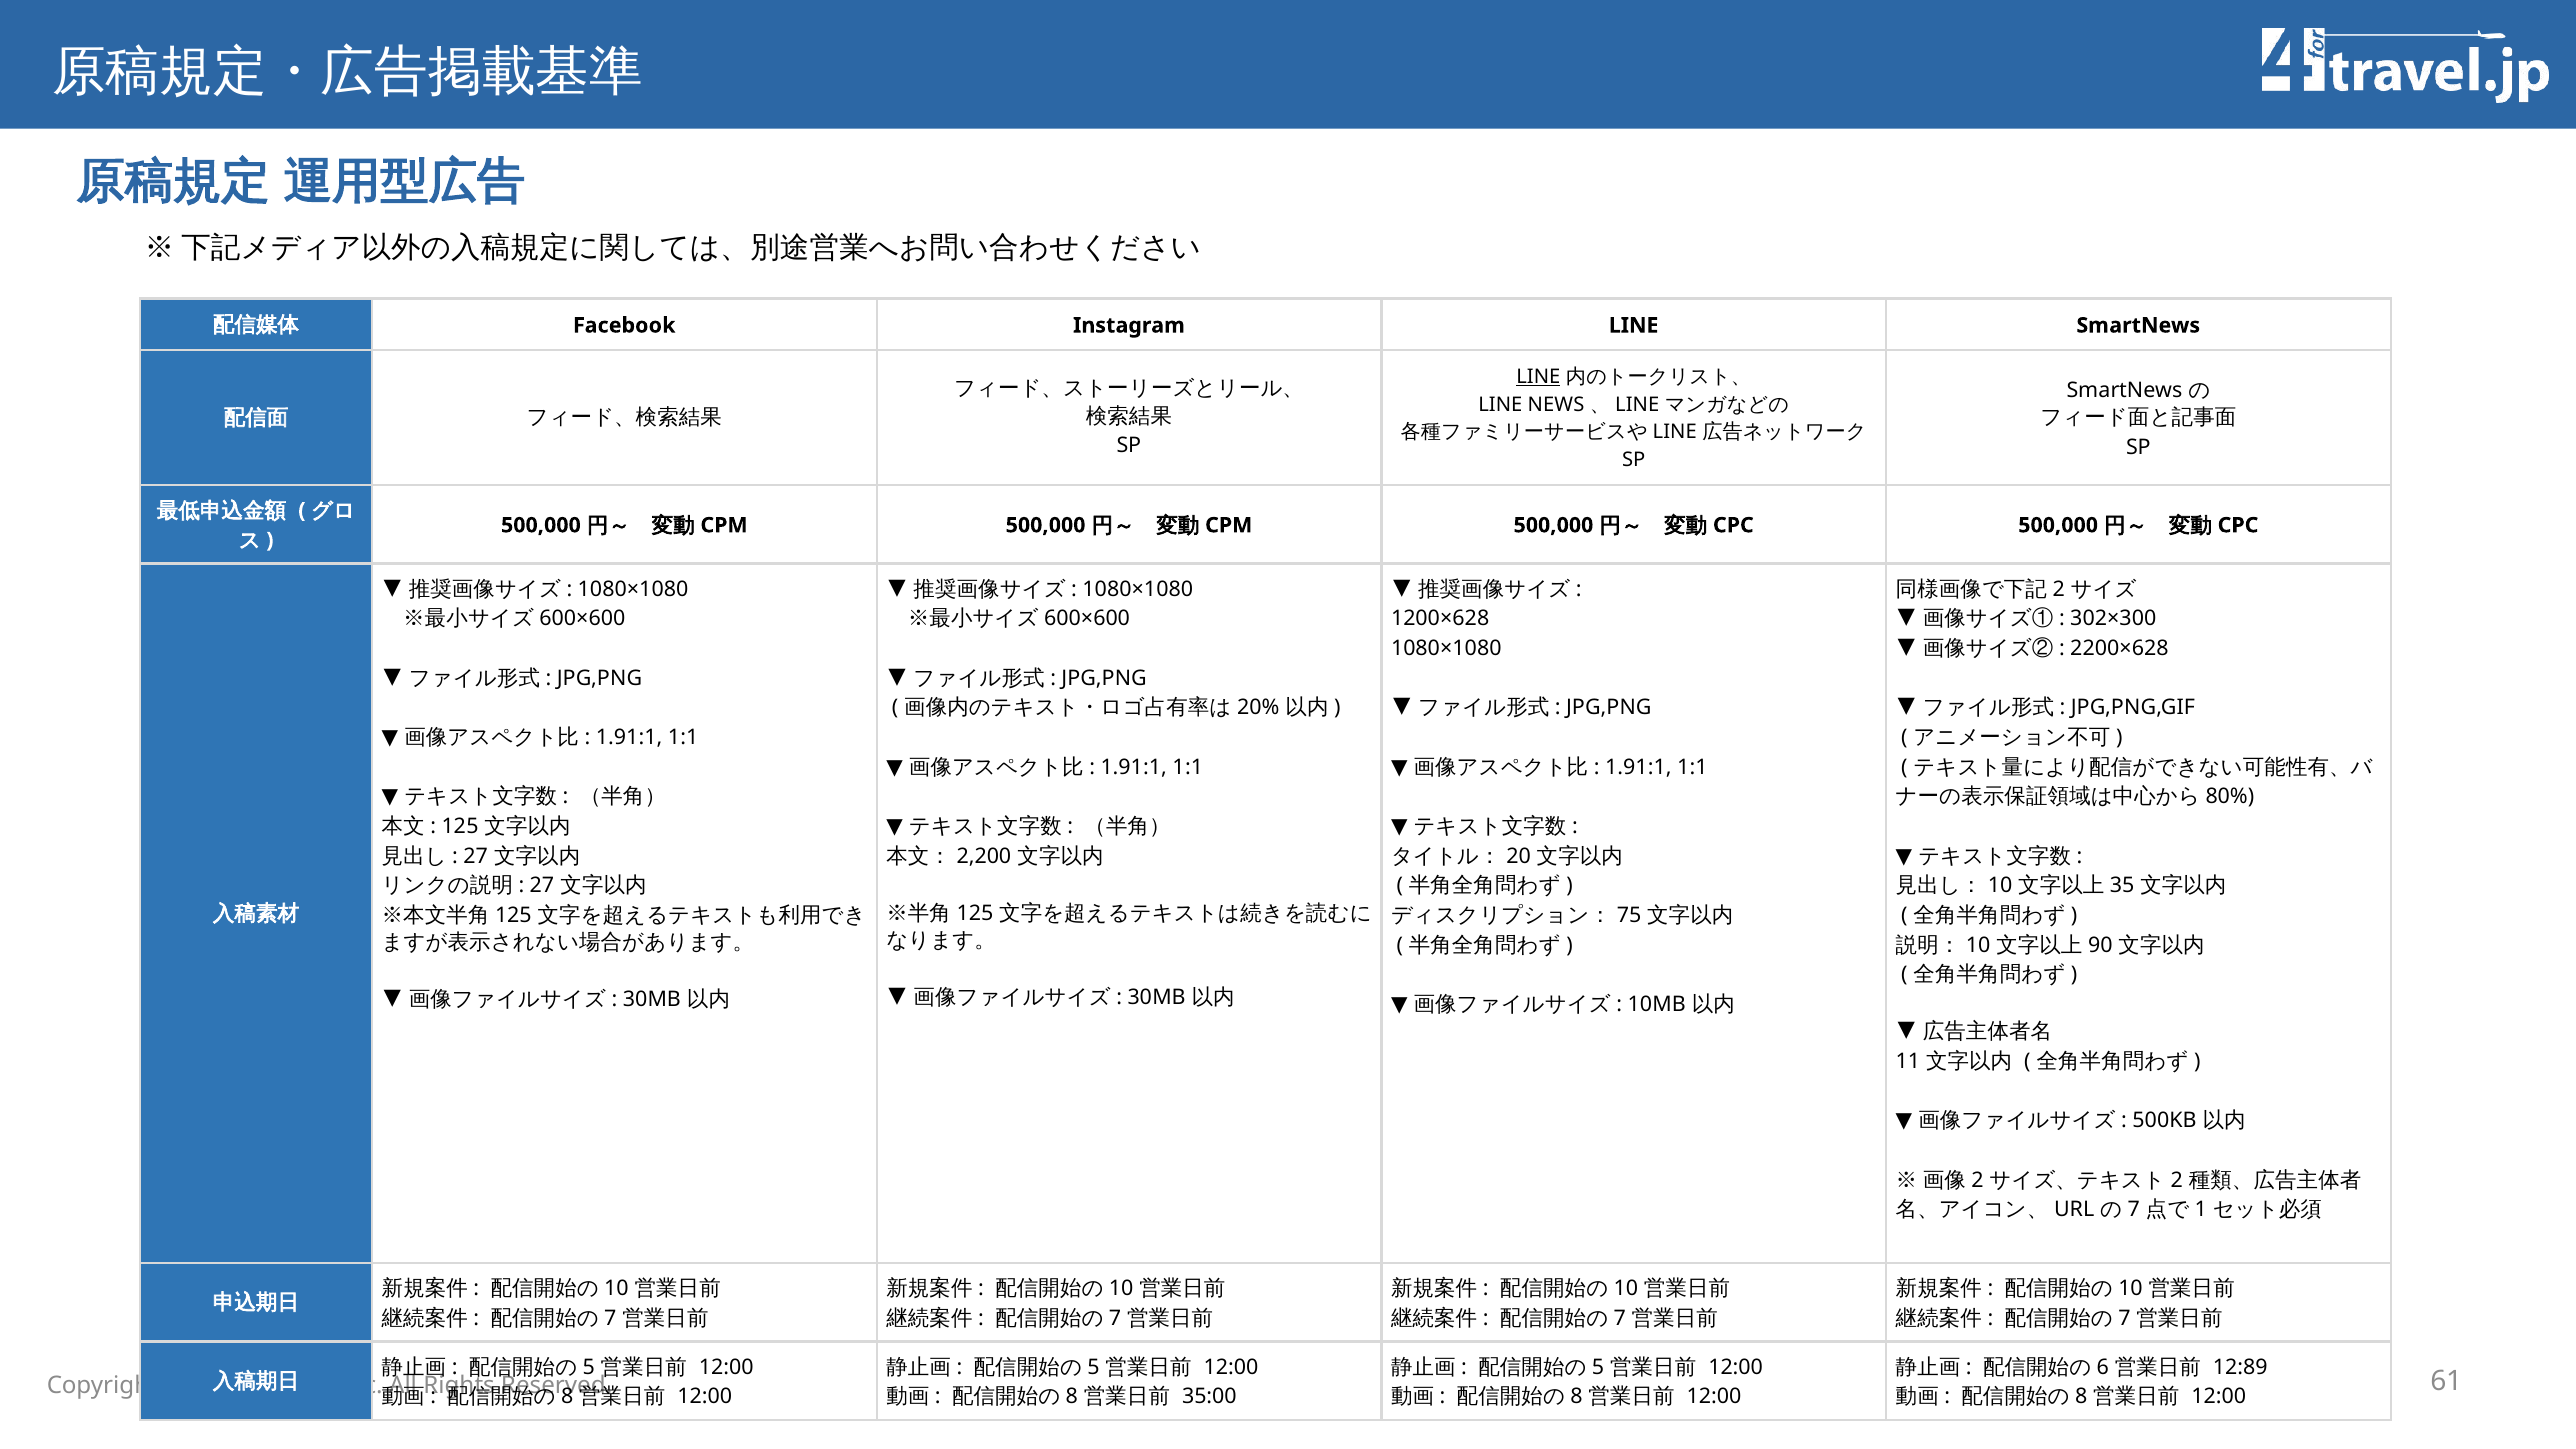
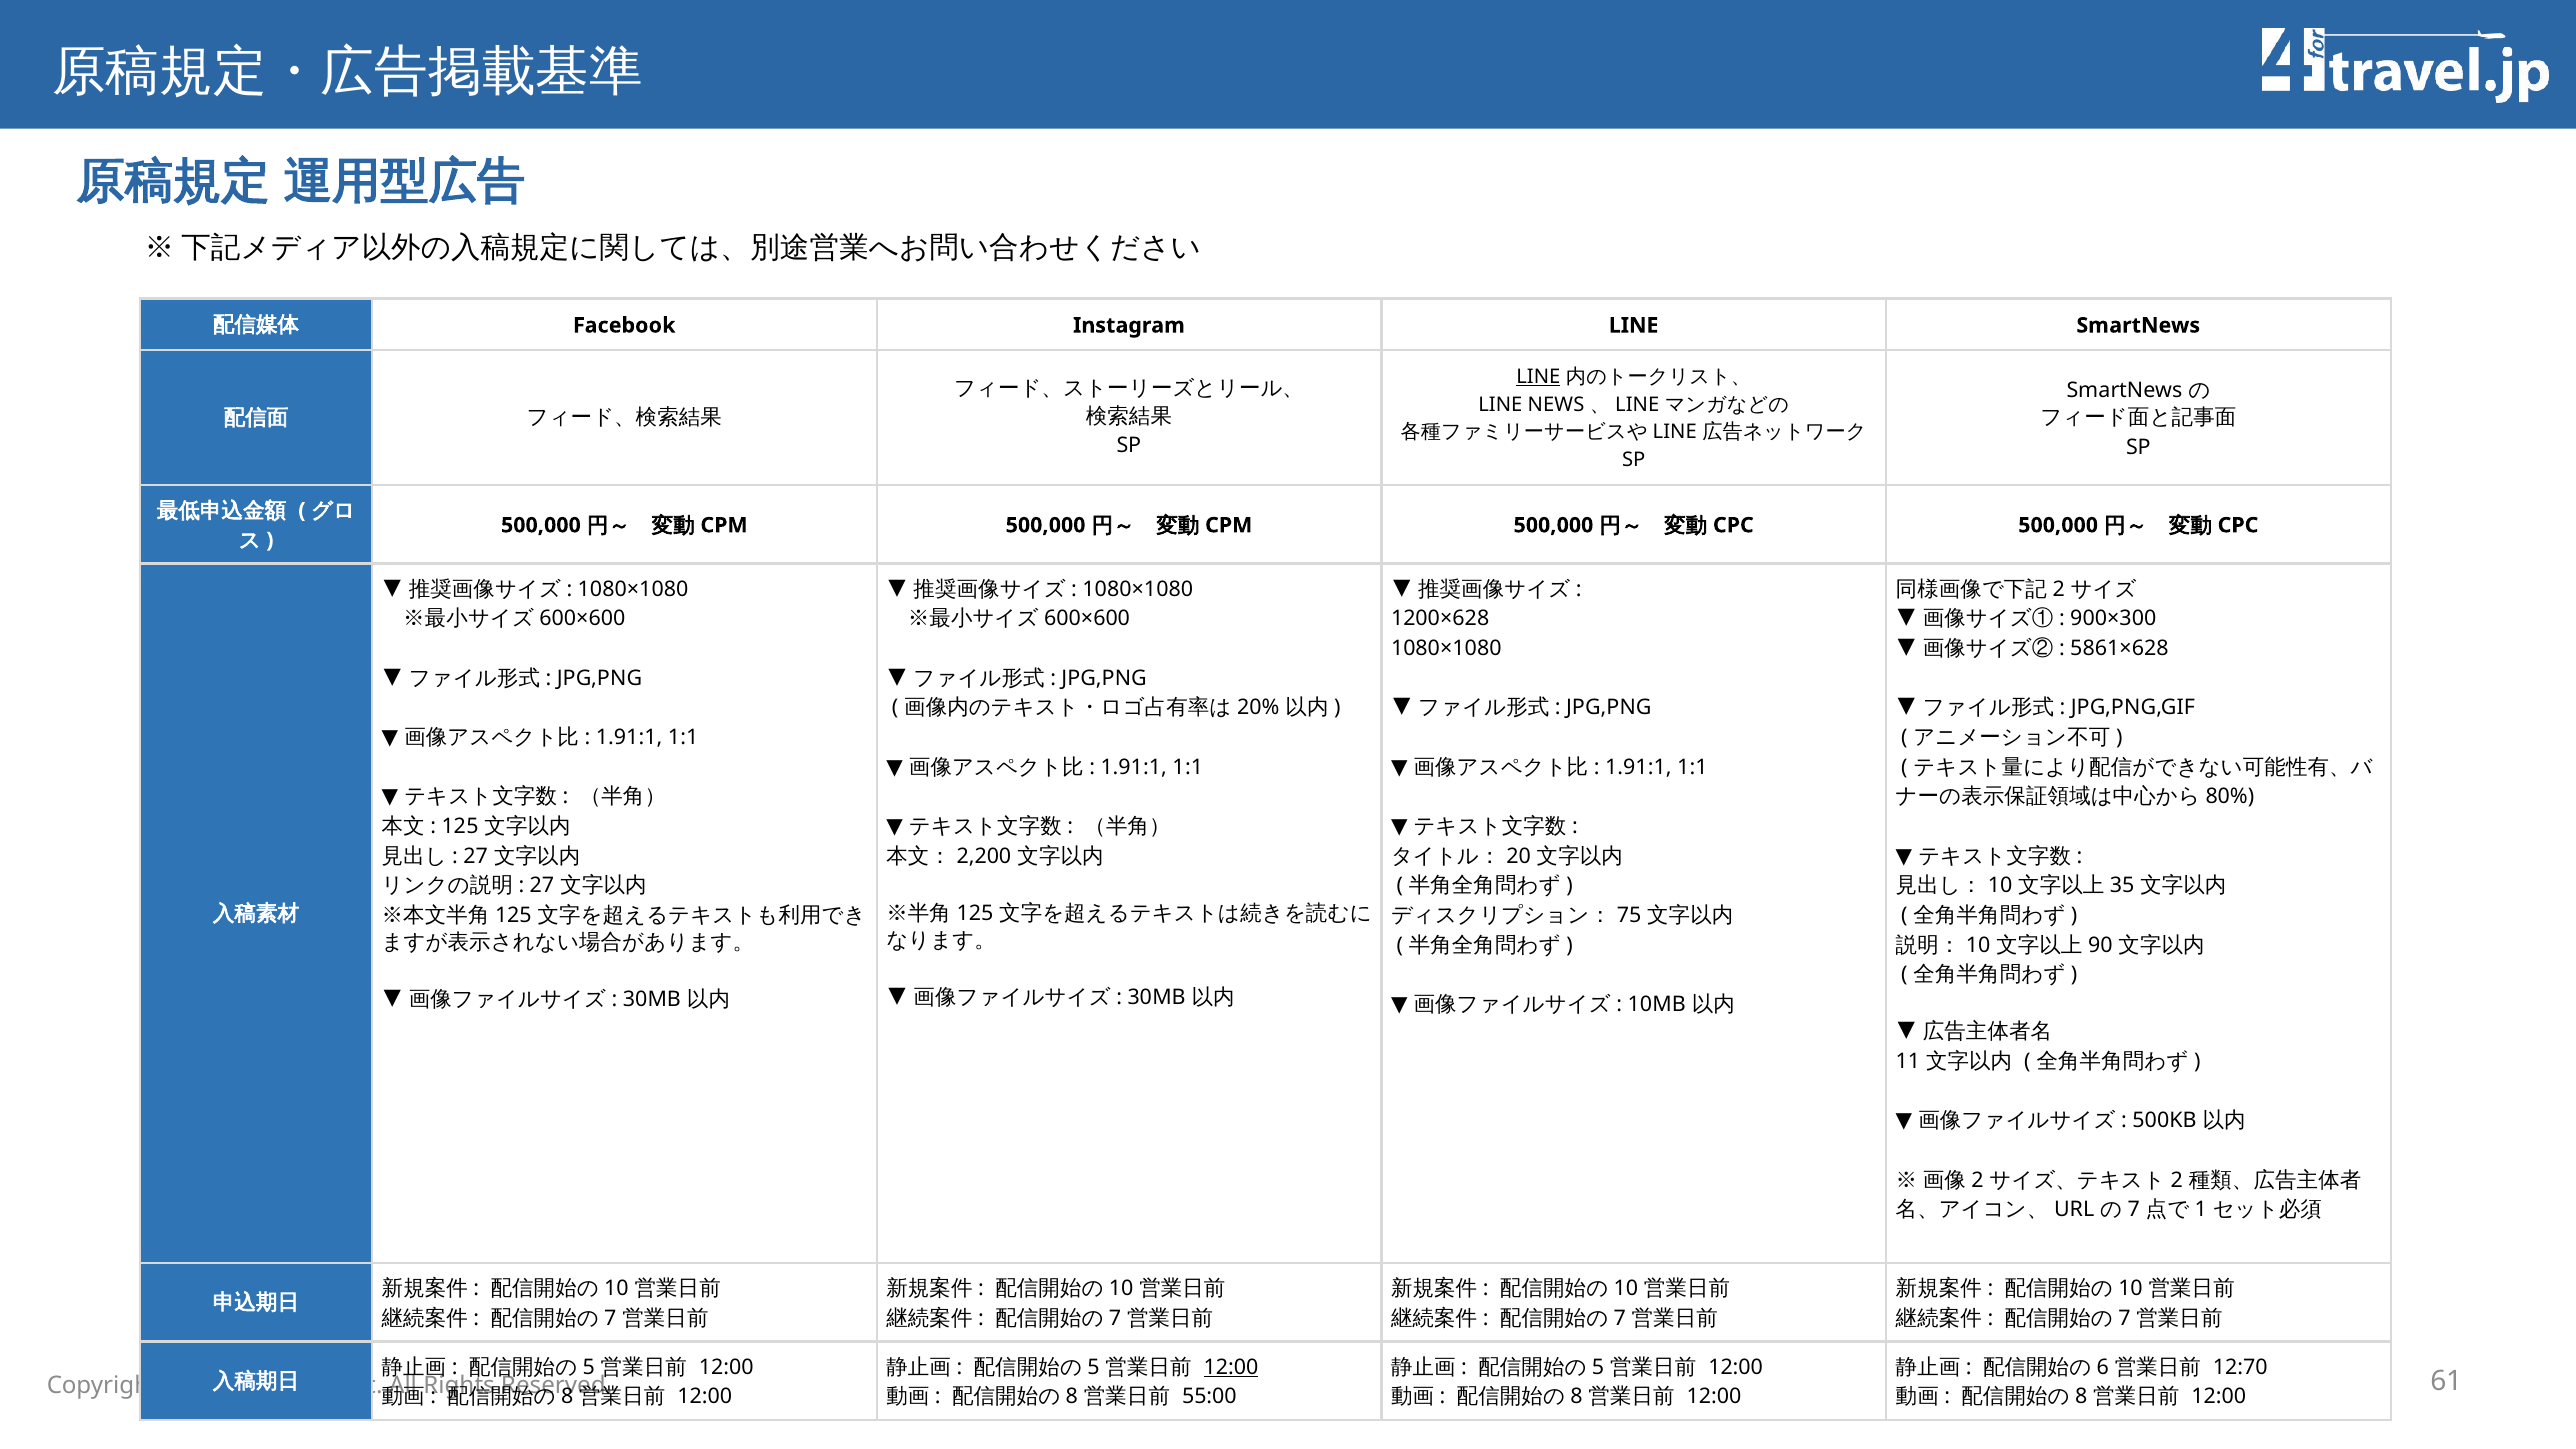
302×300: 302×300 -> 900×300 (2113, 619)
2200×628: 2200×628 -> 5861×628 (2119, 649)
12:00 underline: none -> present (1231, 1367)
12:89: 12:89 -> 12:70 (2240, 1367)
35:00: 35:00 -> 55:00 (1209, 1397)
